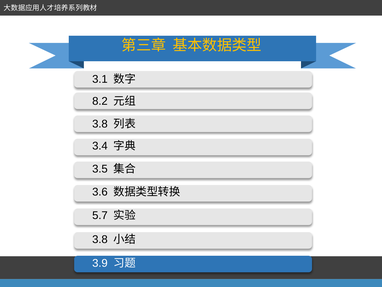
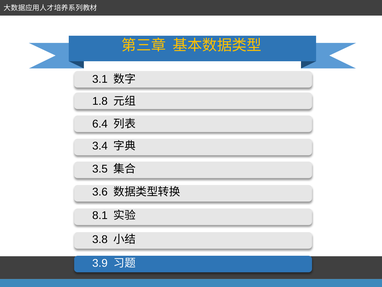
8.2: 8.2 -> 1.8 (100, 101)
3.8: 3.8 -> 6.4 (100, 124)
5.7: 5.7 -> 8.1 (100, 215)
